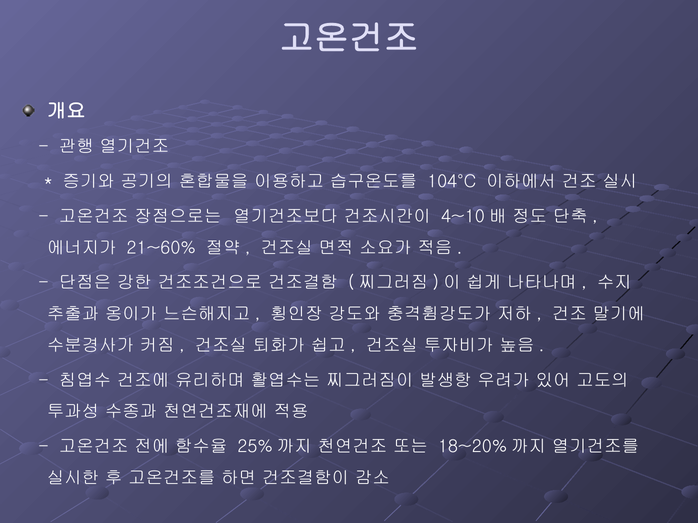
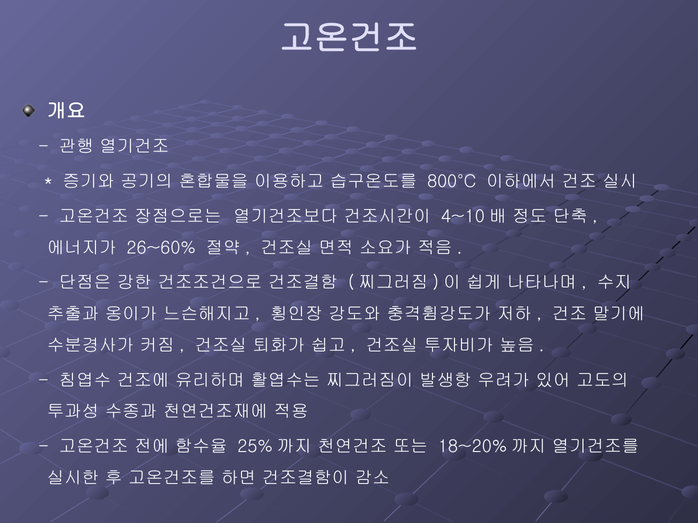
104°C: 104°C -> 800°C (452, 182)
21~60%: 21~60% -> 26~60% (161, 248)
